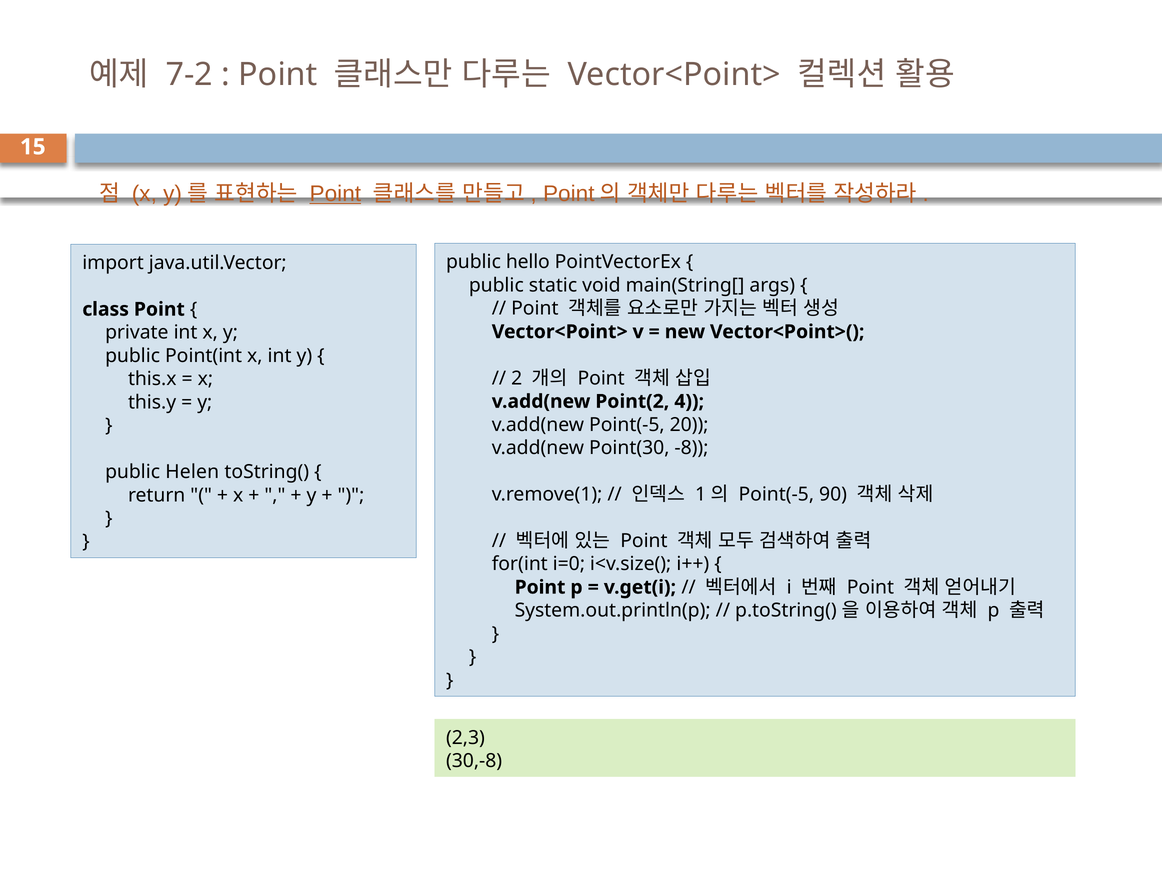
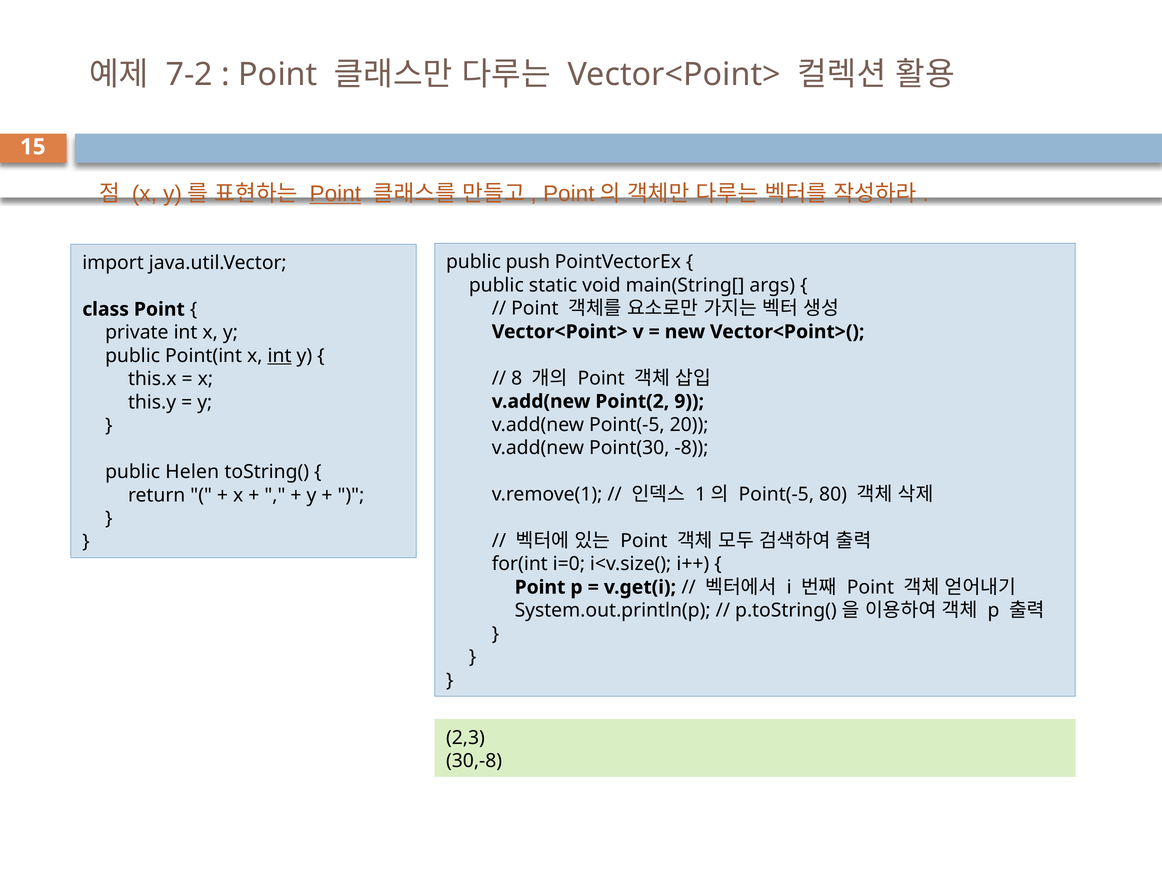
hello: hello -> push (528, 262)
int underline: none -> present (280, 356)
2: 2 -> 8 (517, 378)
4: 4 -> 9 (689, 402)
90: 90 -> 80 (833, 495)
